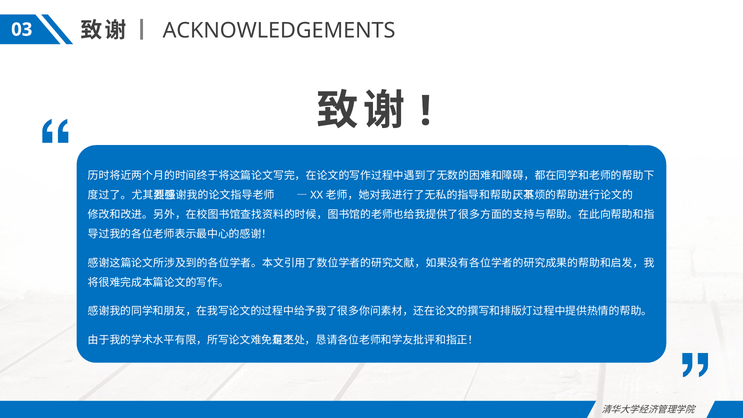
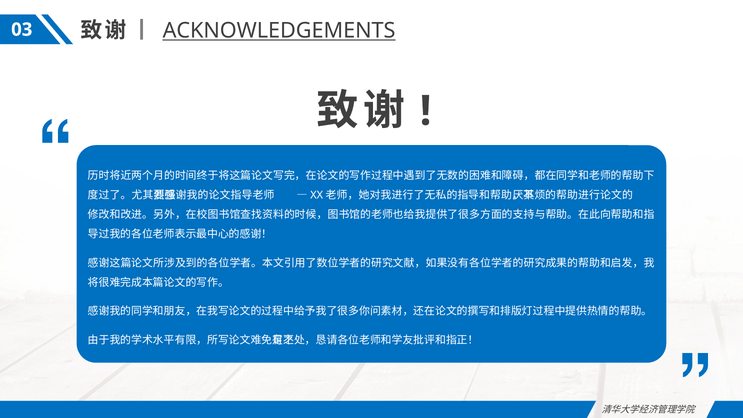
ACKNOWLEDGEMENTS underline: none -> present (279, 31)
